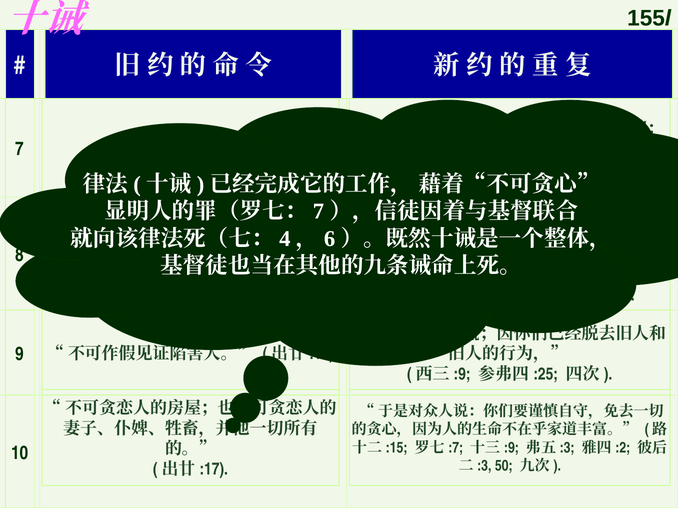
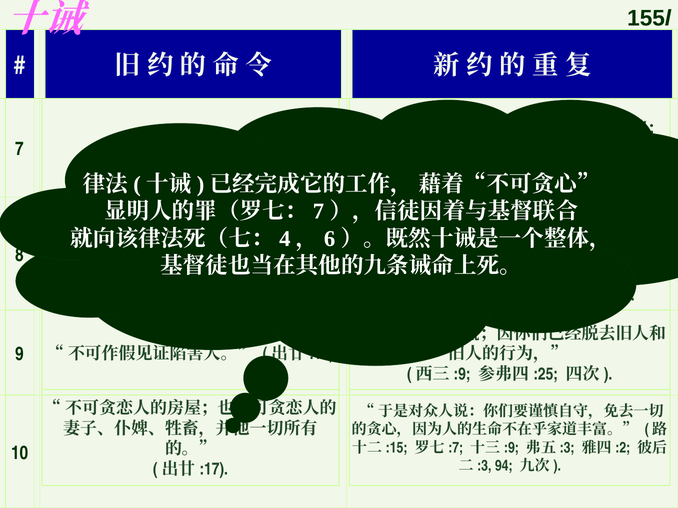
50: 50 -> 94 (504, 466)
